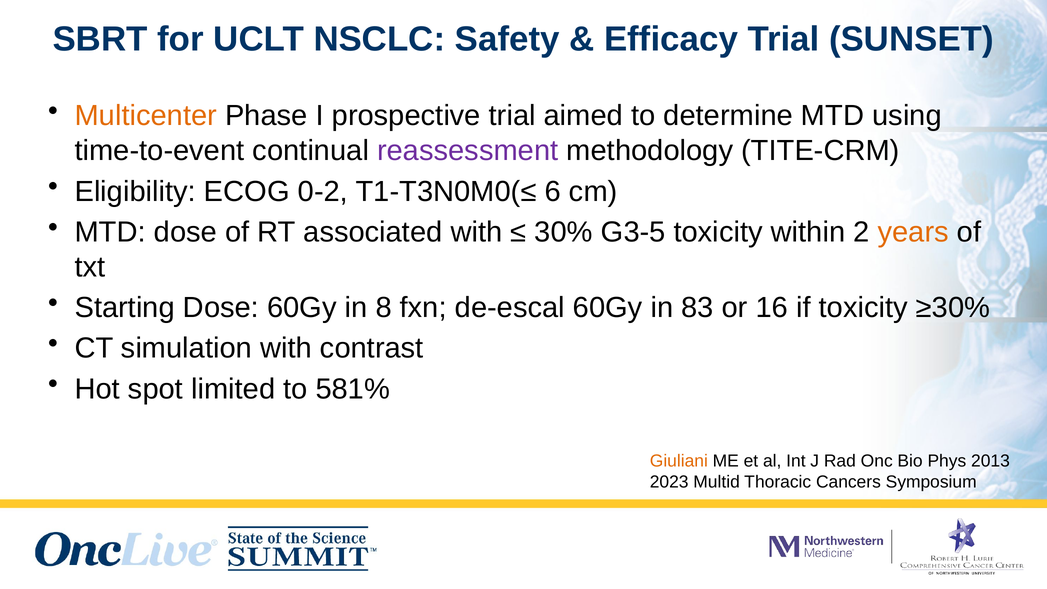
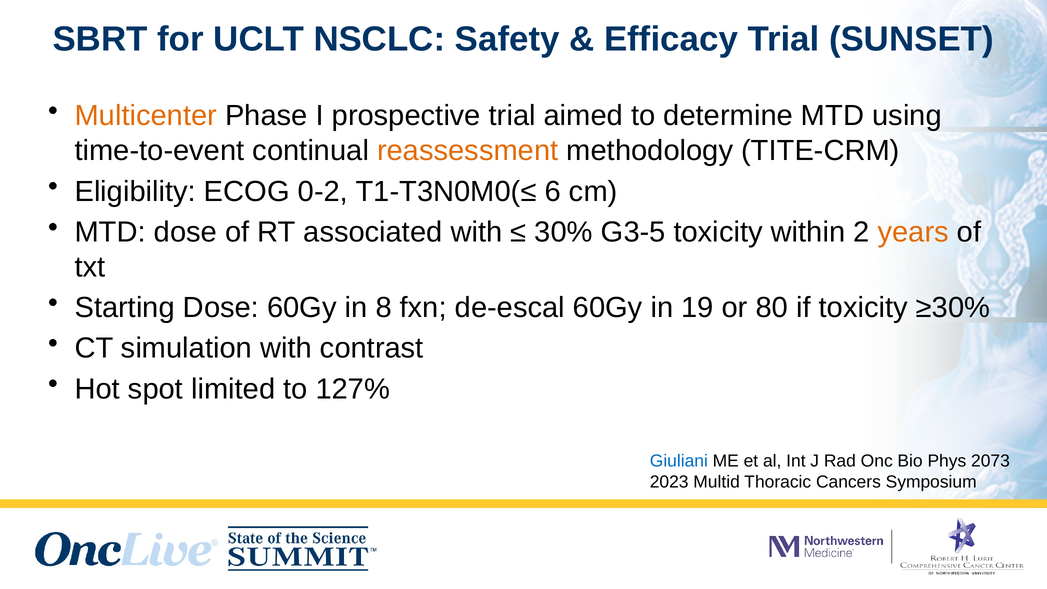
reassessment colour: purple -> orange (468, 151)
83: 83 -> 19 (697, 308)
16: 16 -> 80 (772, 308)
581%: 581% -> 127% (353, 389)
Giuliani colour: orange -> blue (679, 461)
2013: 2013 -> 2073 (990, 461)
